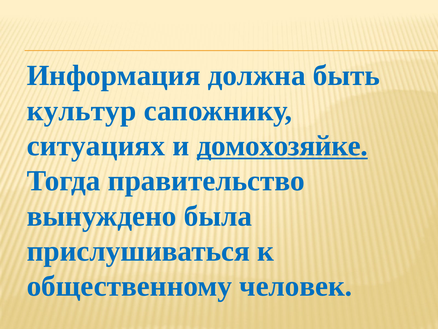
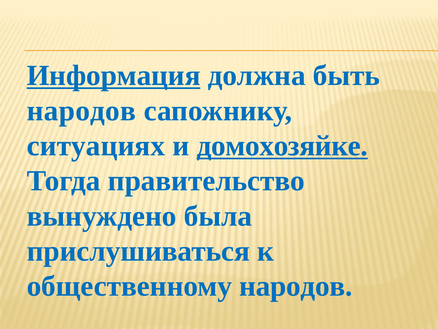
Информация underline: none -> present (114, 76)
культур: культур -> народов (81, 111)
общественному человек: человек -> народов (296, 286)
